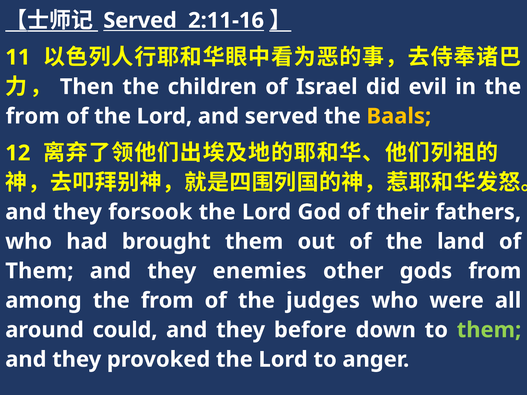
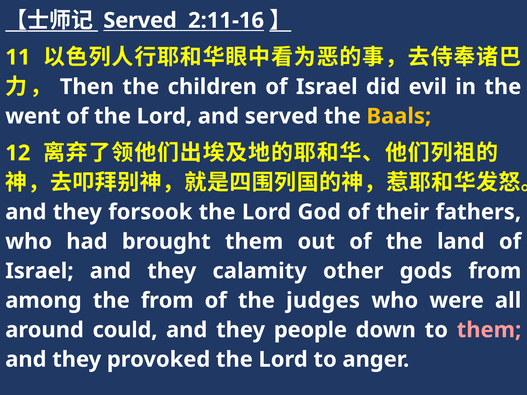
from: from -> went (33, 116)
Them: Them -> Israel (39, 271)
enemies: enemies -> calamity (260, 271)
before: before -> people (310, 330)
them colour: light green -> pink (489, 330)
